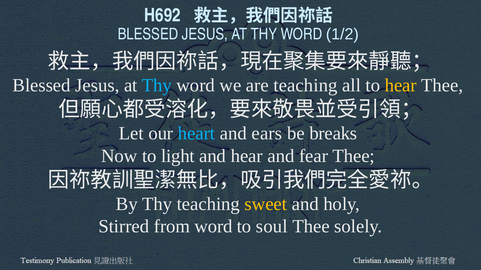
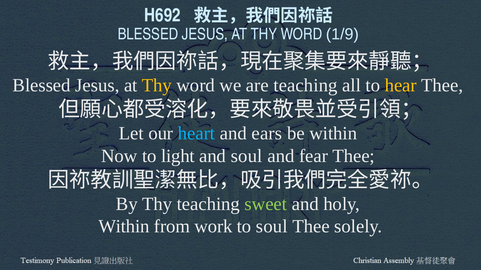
1/2: 1/2 -> 1/9 (342, 34)
Thy colour: light blue -> yellow (157, 86)
be breaks: breaks -> within (333, 134)
and hear: hear -> soul (247, 156)
sweet colour: yellow -> light green (266, 204)
Stirred: Stirred -> Within (124, 227)
from word: word -> work (214, 227)
